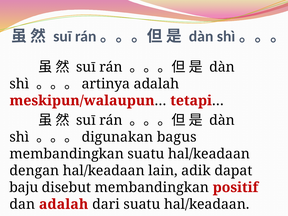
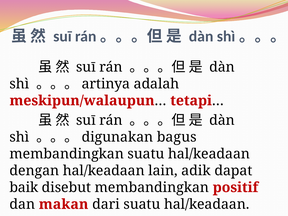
baju: baju -> baik (24, 187)
dan adalah: adalah -> makan (64, 204)
